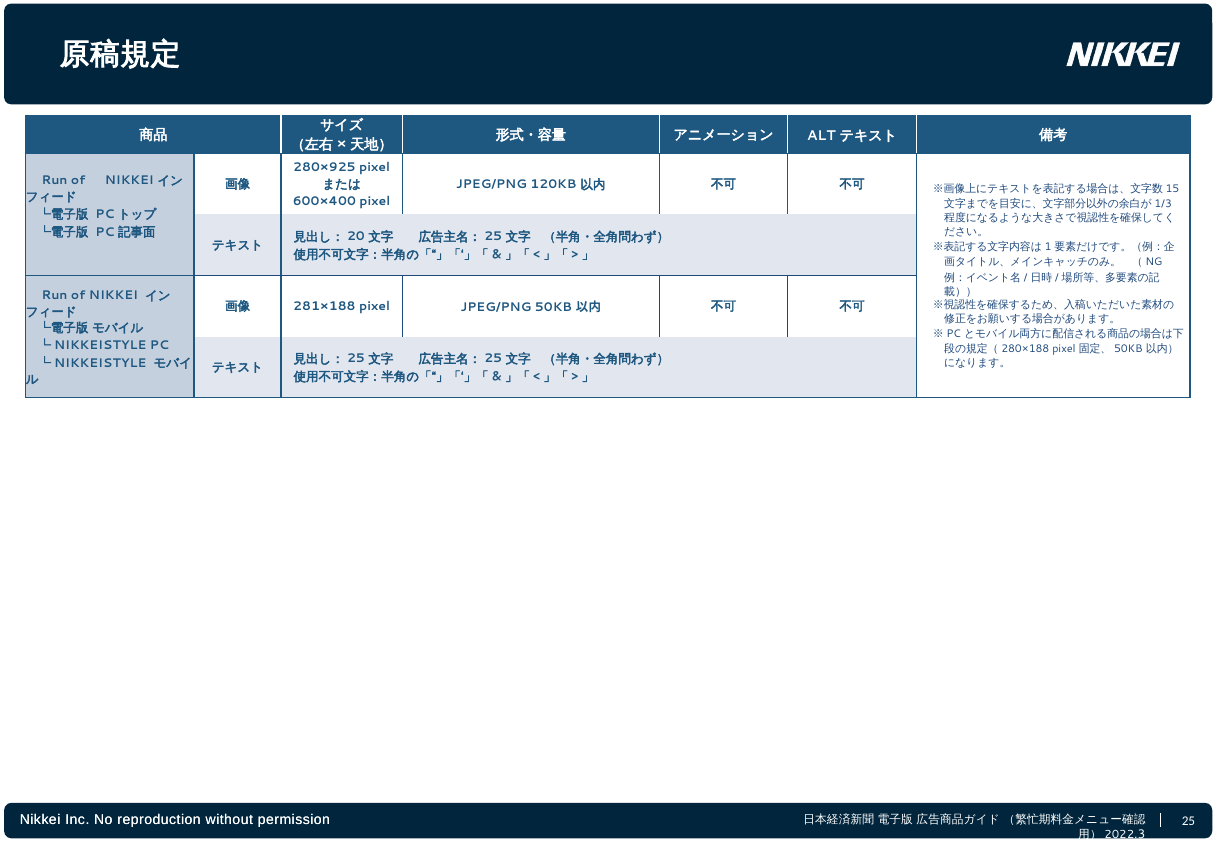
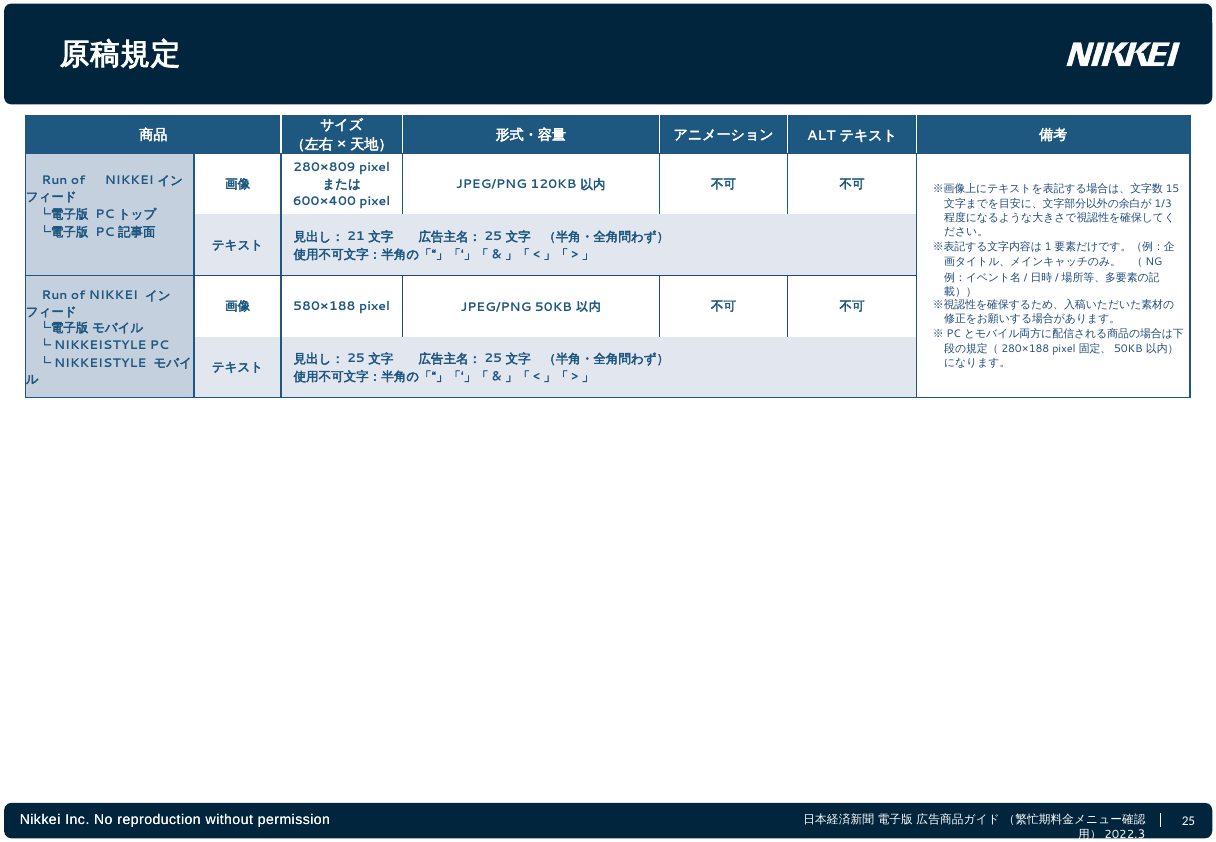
280×925: 280×925 -> 280×809 (324, 168)
20: 20 -> 21 (356, 237)
281×188: 281×188 -> 580×188 (324, 307)
